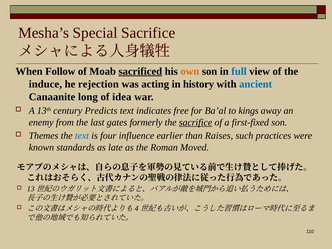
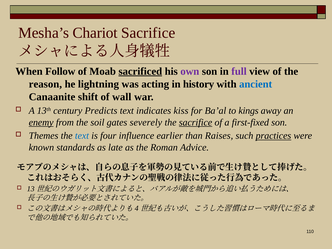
Special: Special -> Chariot (95, 33)
own colour: orange -> purple (190, 71)
full colour: blue -> purple (239, 71)
induce: induce -> reason (45, 84)
rejection: rejection -> lightning (98, 84)
long: long -> shift (88, 97)
idea: idea -> wall (122, 97)
free: free -> kiss (181, 111)
enemy underline: none -> present (41, 122)
last: last -> soil (97, 122)
formerly: formerly -> severely (146, 122)
practices underline: none -> present (273, 136)
Moved: Moved -> Advice (195, 147)
